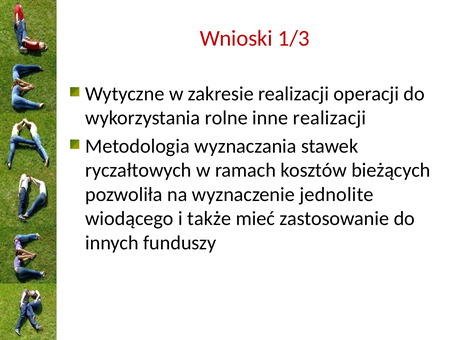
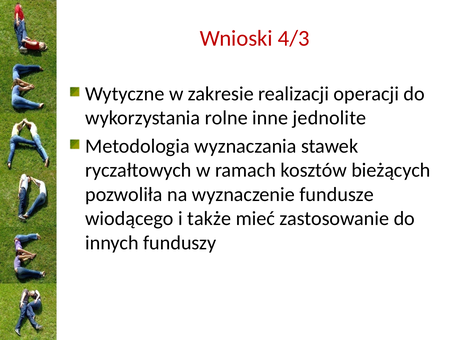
1/3: 1/3 -> 4/3 (294, 38)
inne realizacji: realizacji -> jednolite (329, 118)
jednolite: jednolite -> fundusze (337, 194)
